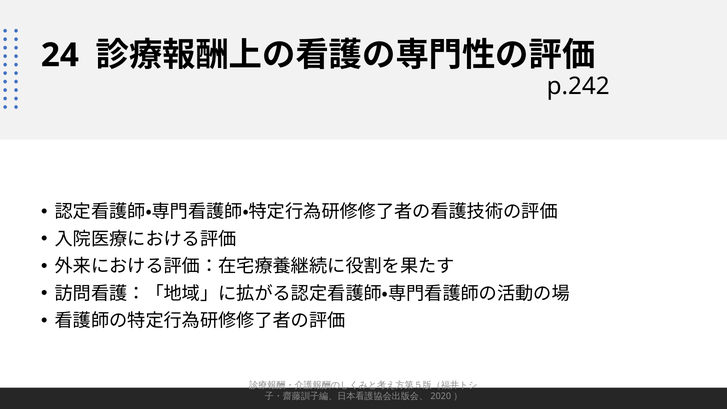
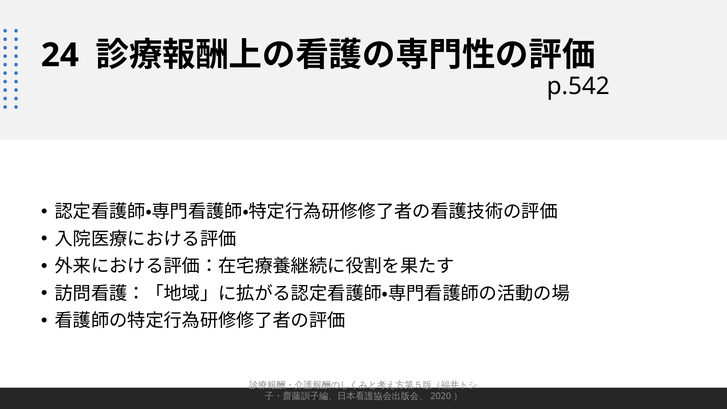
p.242: p.242 -> p.542 (578, 86)
